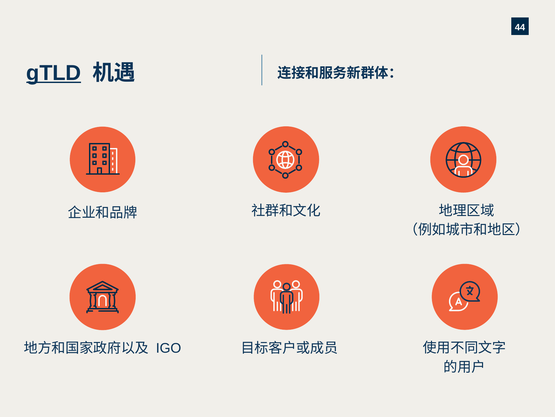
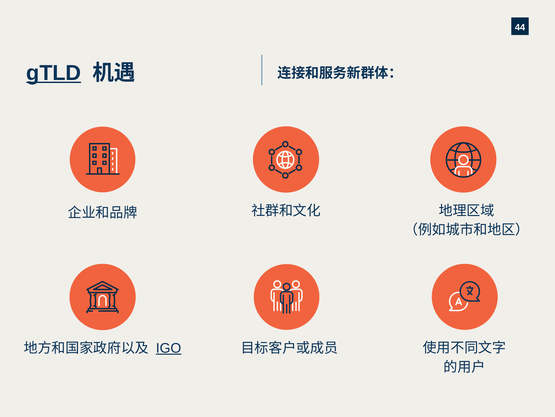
IGO underline: none -> present (169, 348)
